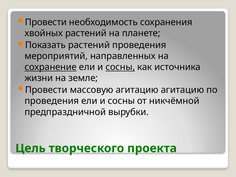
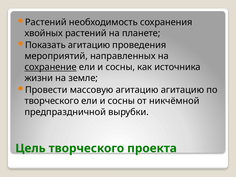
Провести: Провести -> Растений (46, 22)
Показать растений: растений -> агитацию (89, 45)
сосны underline: present -> none (120, 67)
проведения: проведения -> творческого (52, 101)
